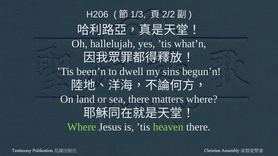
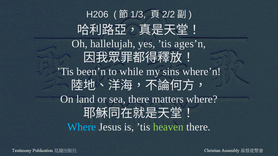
what’n: what’n -> ages’n (190, 44)
dwell: dwell -> while (132, 72)
begun’n: begun’n -> where’n (202, 72)
Where colour: light green -> light blue (82, 127)
